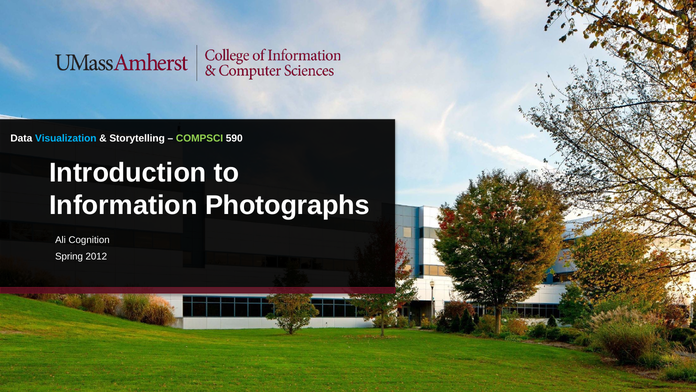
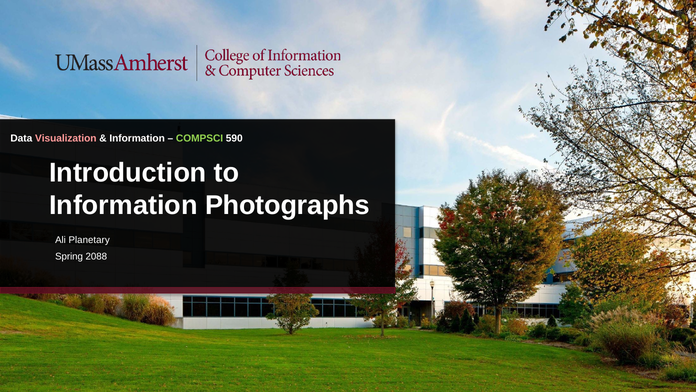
Visualization colour: light blue -> pink (66, 138)
Storytelling: Storytelling -> Information (137, 138)
Cognition: Cognition -> Planetary (89, 240)
2012: 2012 -> 2088 (96, 256)
